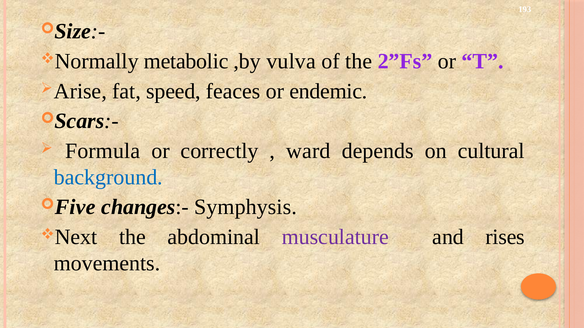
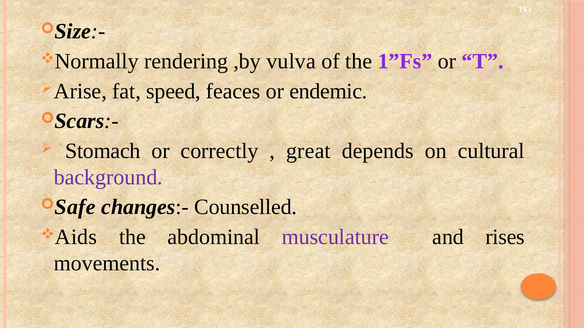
metabolic: metabolic -> rendering (186, 61)
2”Fs: 2”Fs -> 1”Fs (405, 61)
Formula: Formula -> Stomach (103, 151)
ward: ward -> great (308, 151)
background colour: blue -> purple (108, 177)
Five: Five -> Safe (75, 207)
Symphysis: Symphysis -> Counselled (246, 207)
Next: Next -> Aids (76, 237)
